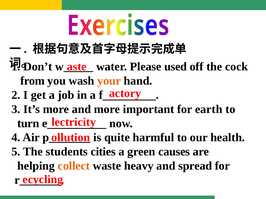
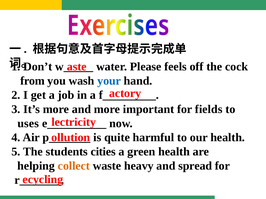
used: used -> feels (176, 67)
your colour: orange -> blue (109, 81)
earth: earth -> fields (209, 109)
turn: turn -> uses (28, 124)
green causes: causes -> health (174, 152)
